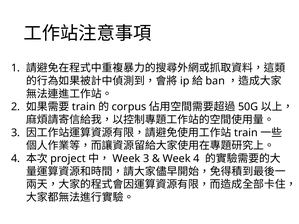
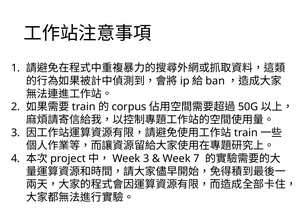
Week 4: 4 -> 7 (196, 159)
